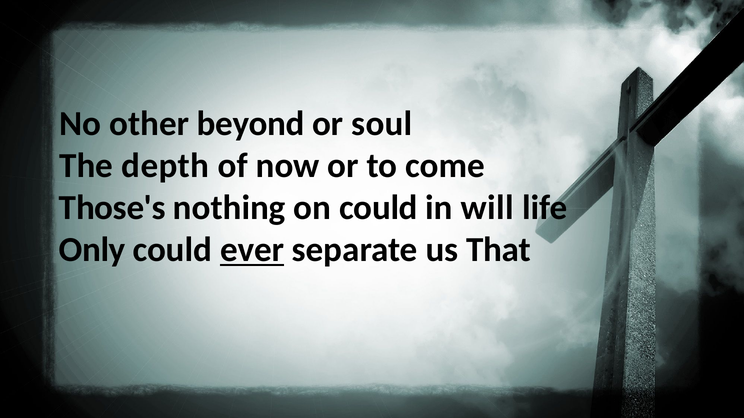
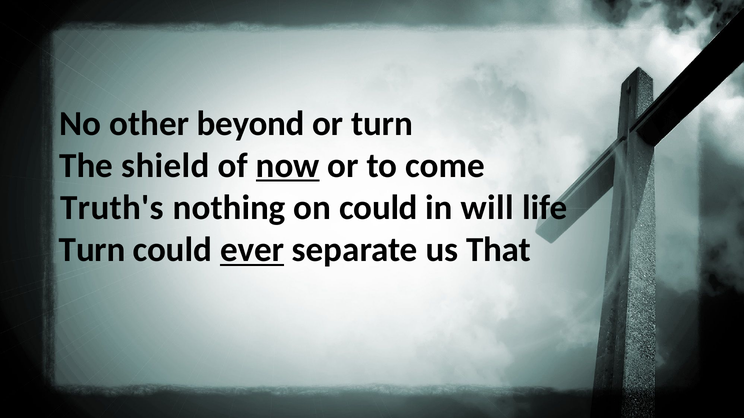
or soul: soul -> turn (382, 124)
depth: depth -> shield (165, 166)
now underline: none -> present (288, 166)
Those's: Those's -> Truth's (112, 208)
Only: Only -> Turn (92, 250)
